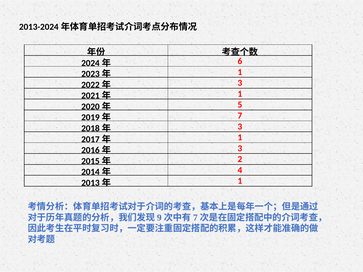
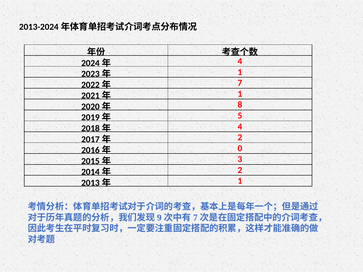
6: 6 -> 4 (240, 61)
3: 3 -> 7 (240, 83)
5: 5 -> 8 (240, 105)
7: 7 -> 5 (240, 116)
3: 3 -> 4 (240, 127)
1: 1 -> 2 (240, 138)
3: 3 -> 0 (240, 148)
2: 2 -> 3 (240, 159)
4: 4 -> 2 (240, 170)
